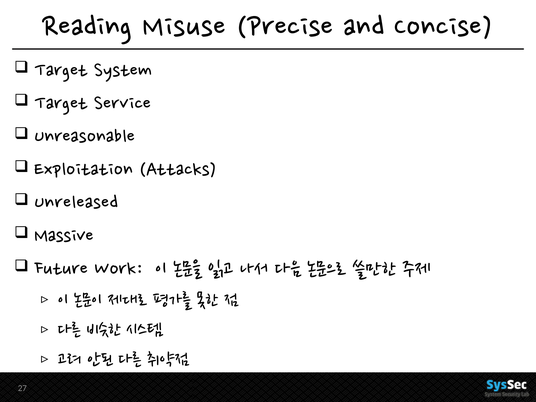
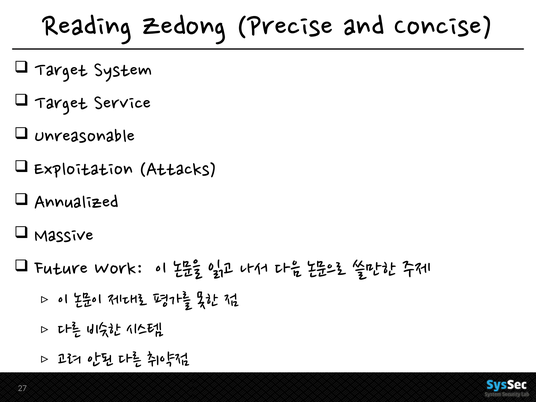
Misuse: Misuse -> Zedong (184, 27)
Unreleased: Unreleased -> Annualized (76, 203)
